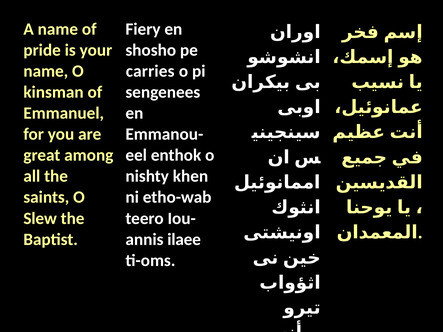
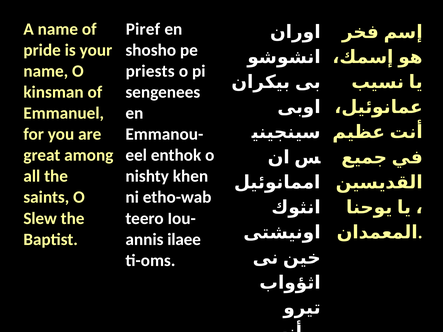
Fiery: Fiery -> Piref (143, 29)
carries: carries -> priests (150, 71)
